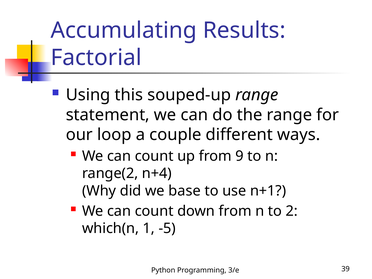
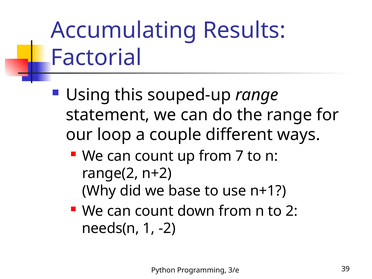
9: 9 -> 7 (240, 156)
n+4: n+4 -> n+2 (157, 173)
which(n: which(n -> needs(n (111, 228)
-5: -5 -> -2 (167, 228)
